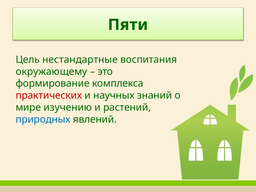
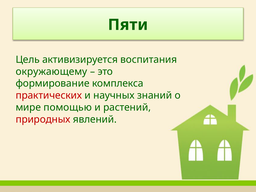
нестандартные: нестандартные -> активизируется (80, 60)
изучению: изучению -> помощью (68, 107)
природных colour: blue -> red (43, 119)
